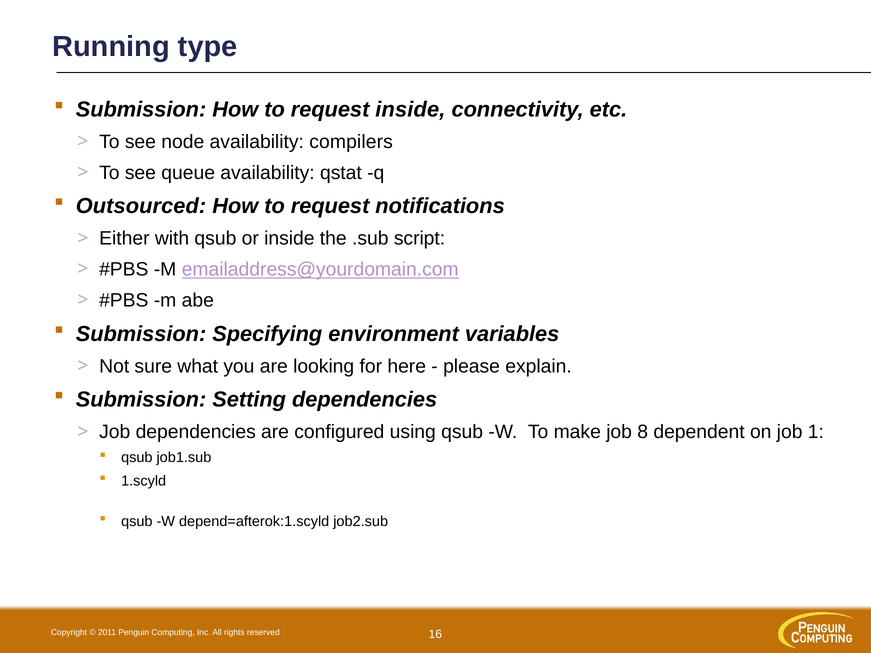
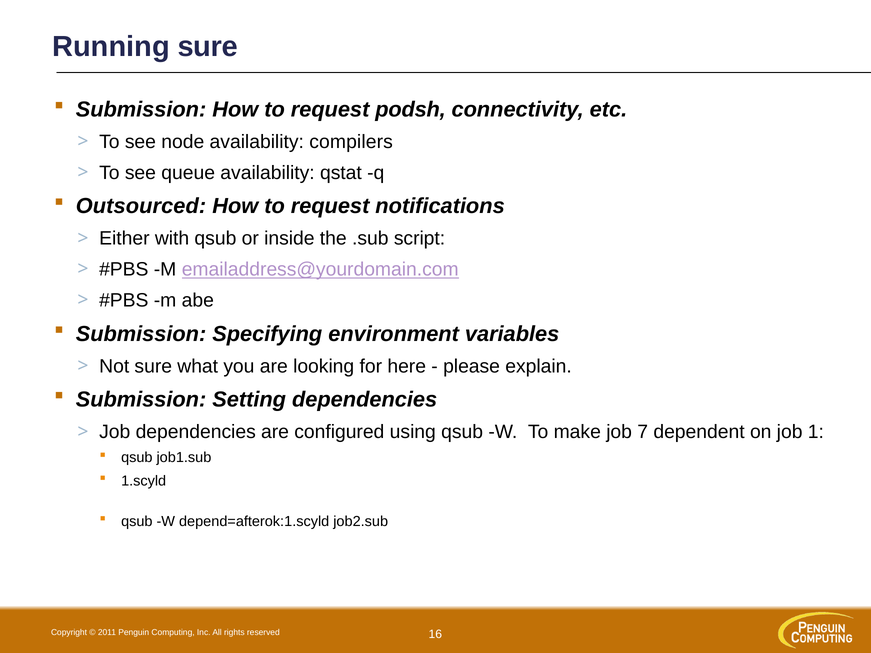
Running type: type -> sure (208, 47)
request inside: inside -> podsh (411, 110)
8: 8 -> 7 (643, 432)
